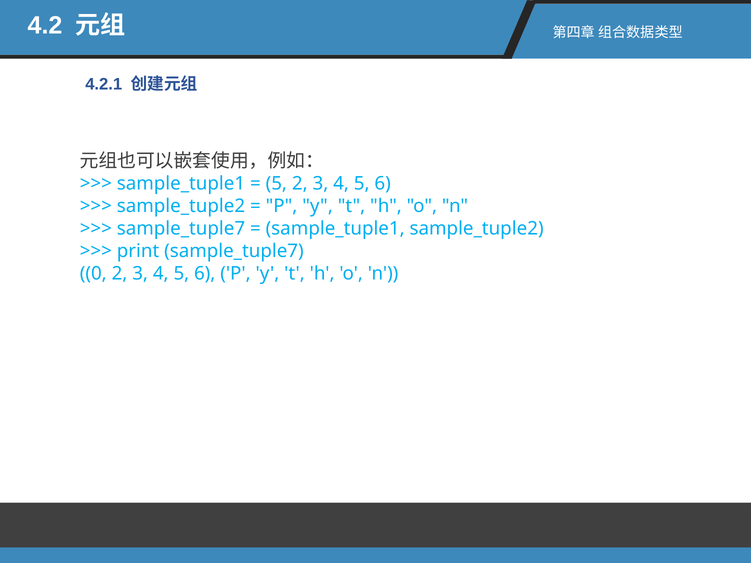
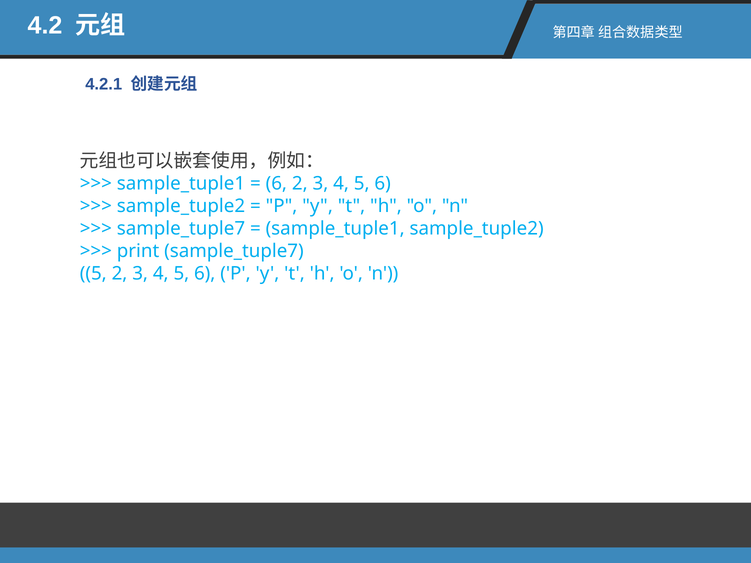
5: 5 -> 6 (276, 184)
0: 0 -> 5 (93, 274)
